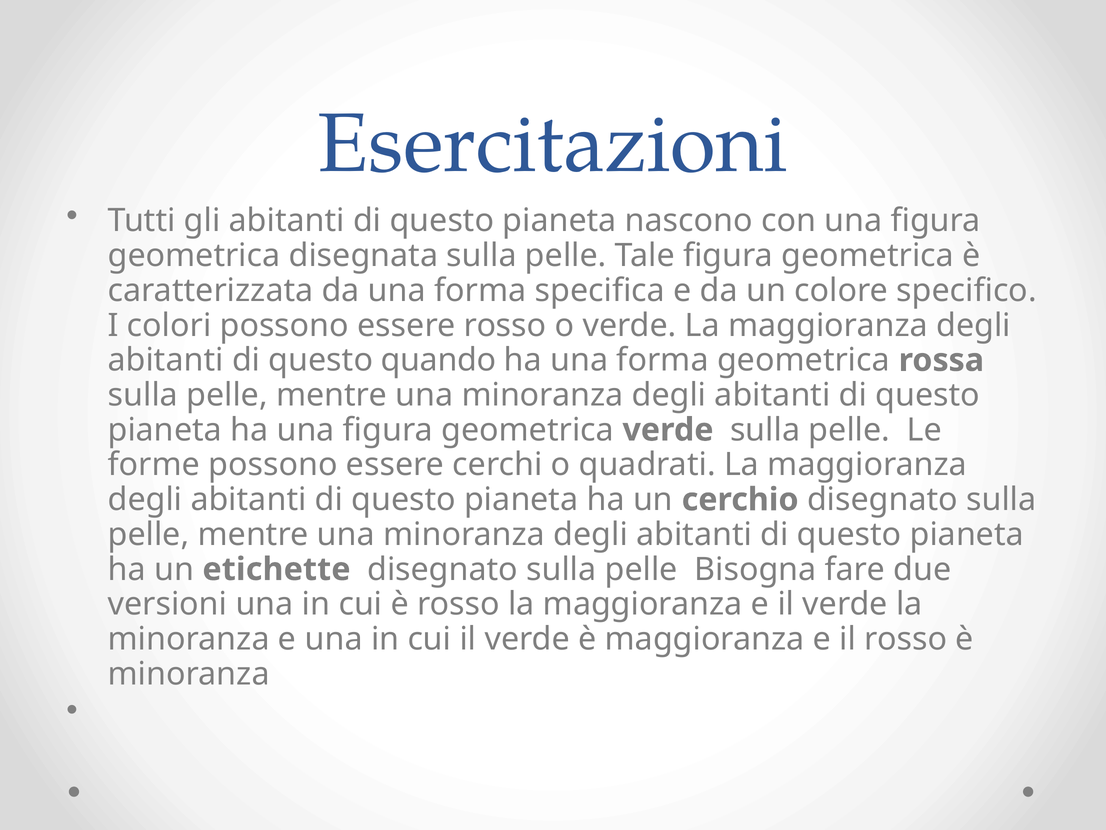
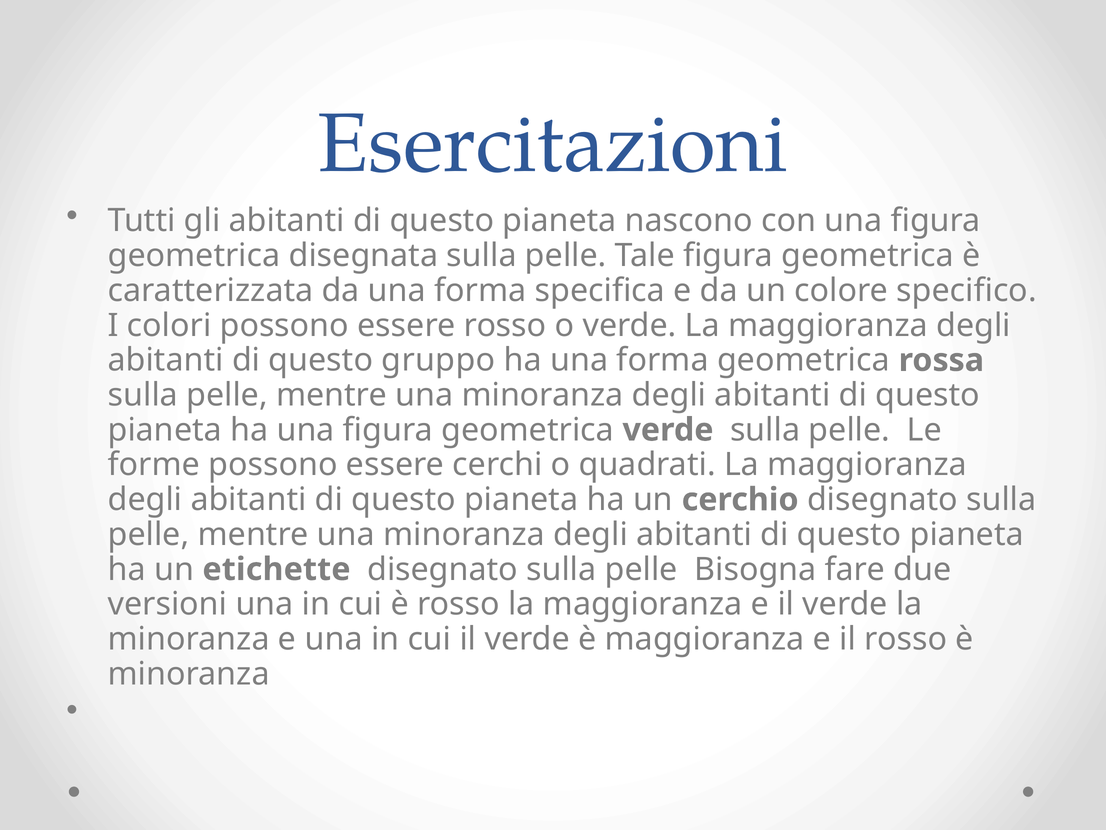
quando: quando -> gruppo (438, 360)
